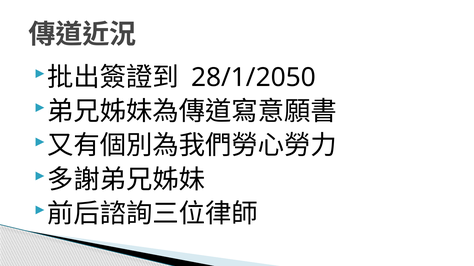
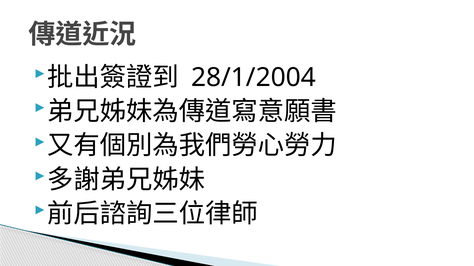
28/1/2050: 28/1/2050 -> 28/1/2004 (253, 78)
